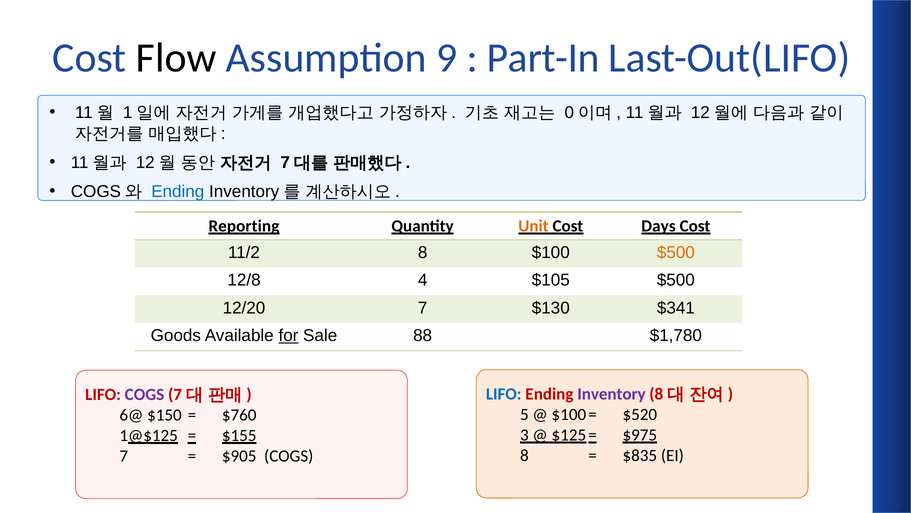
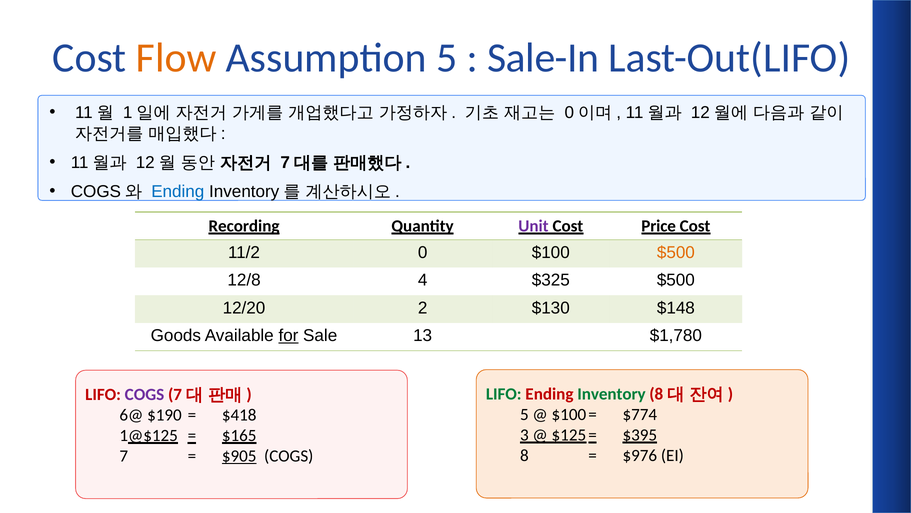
Flow colour: black -> orange (176, 58)
Assumption 9: 9 -> 5 (447, 58)
Part-In: Part-In -> Sale-In (543, 58)
Reporting: Reporting -> Recording (244, 226)
Unit colour: orange -> purple (533, 226)
Days: Days -> Price (659, 226)
11/2 8: 8 -> 0 (423, 252)
$105: $105 -> $325 (551, 280)
12/20 7: 7 -> 2 (423, 308)
$341: $341 -> $148 (676, 308)
88: 88 -> 13 (423, 335)
LIFO colour: blue -> green (504, 394)
Inventory colour: purple -> green (611, 394)
$520: $520 -> $774 (640, 414)
$150: $150 -> $190 (164, 415)
$760: $760 -> $418 (239, 415)
$975: $975 -> $395 (640, 435)
$155: $155 -> $165 (239, 435)
$835: $835 -> $976 (640, 455)
$905 underline: none -> present (239, 456)
